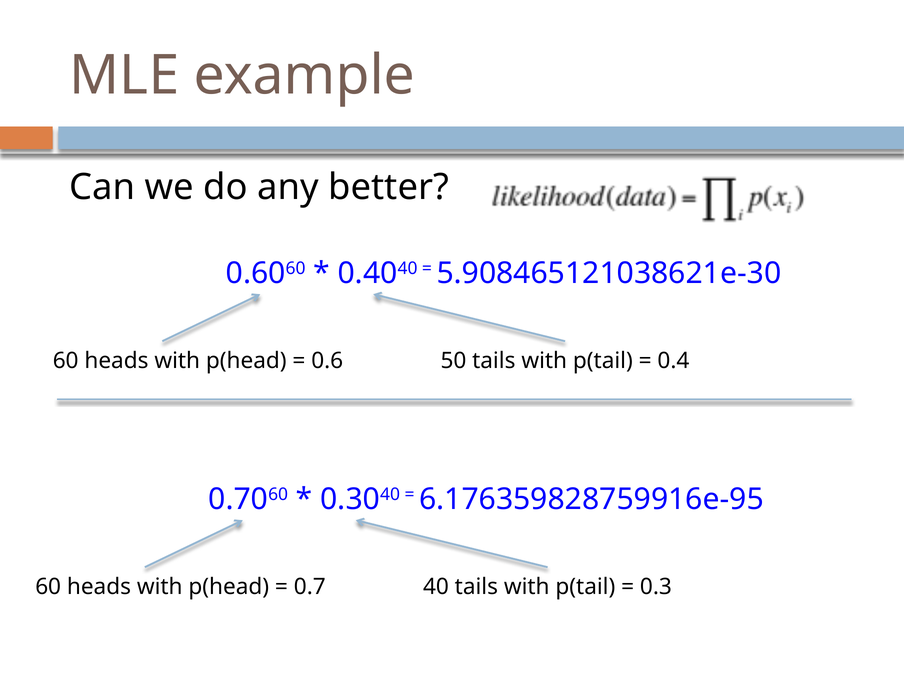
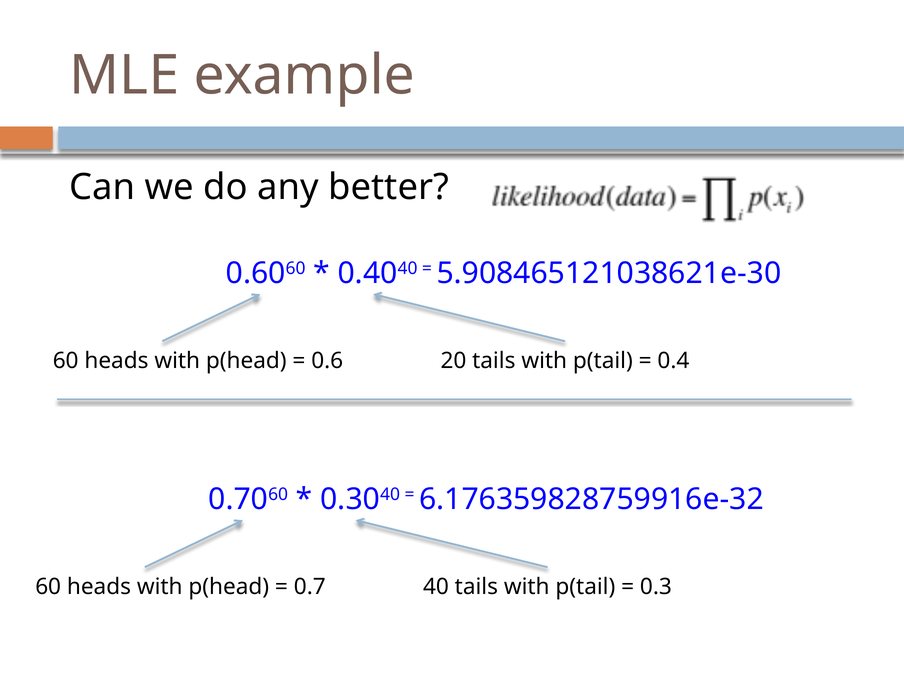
50: 50 -> 20 (453, 361)
6.176359828759916e-95: 6.176359828759916e-95 -> 6.176359828759916e-32 (591, 499)
